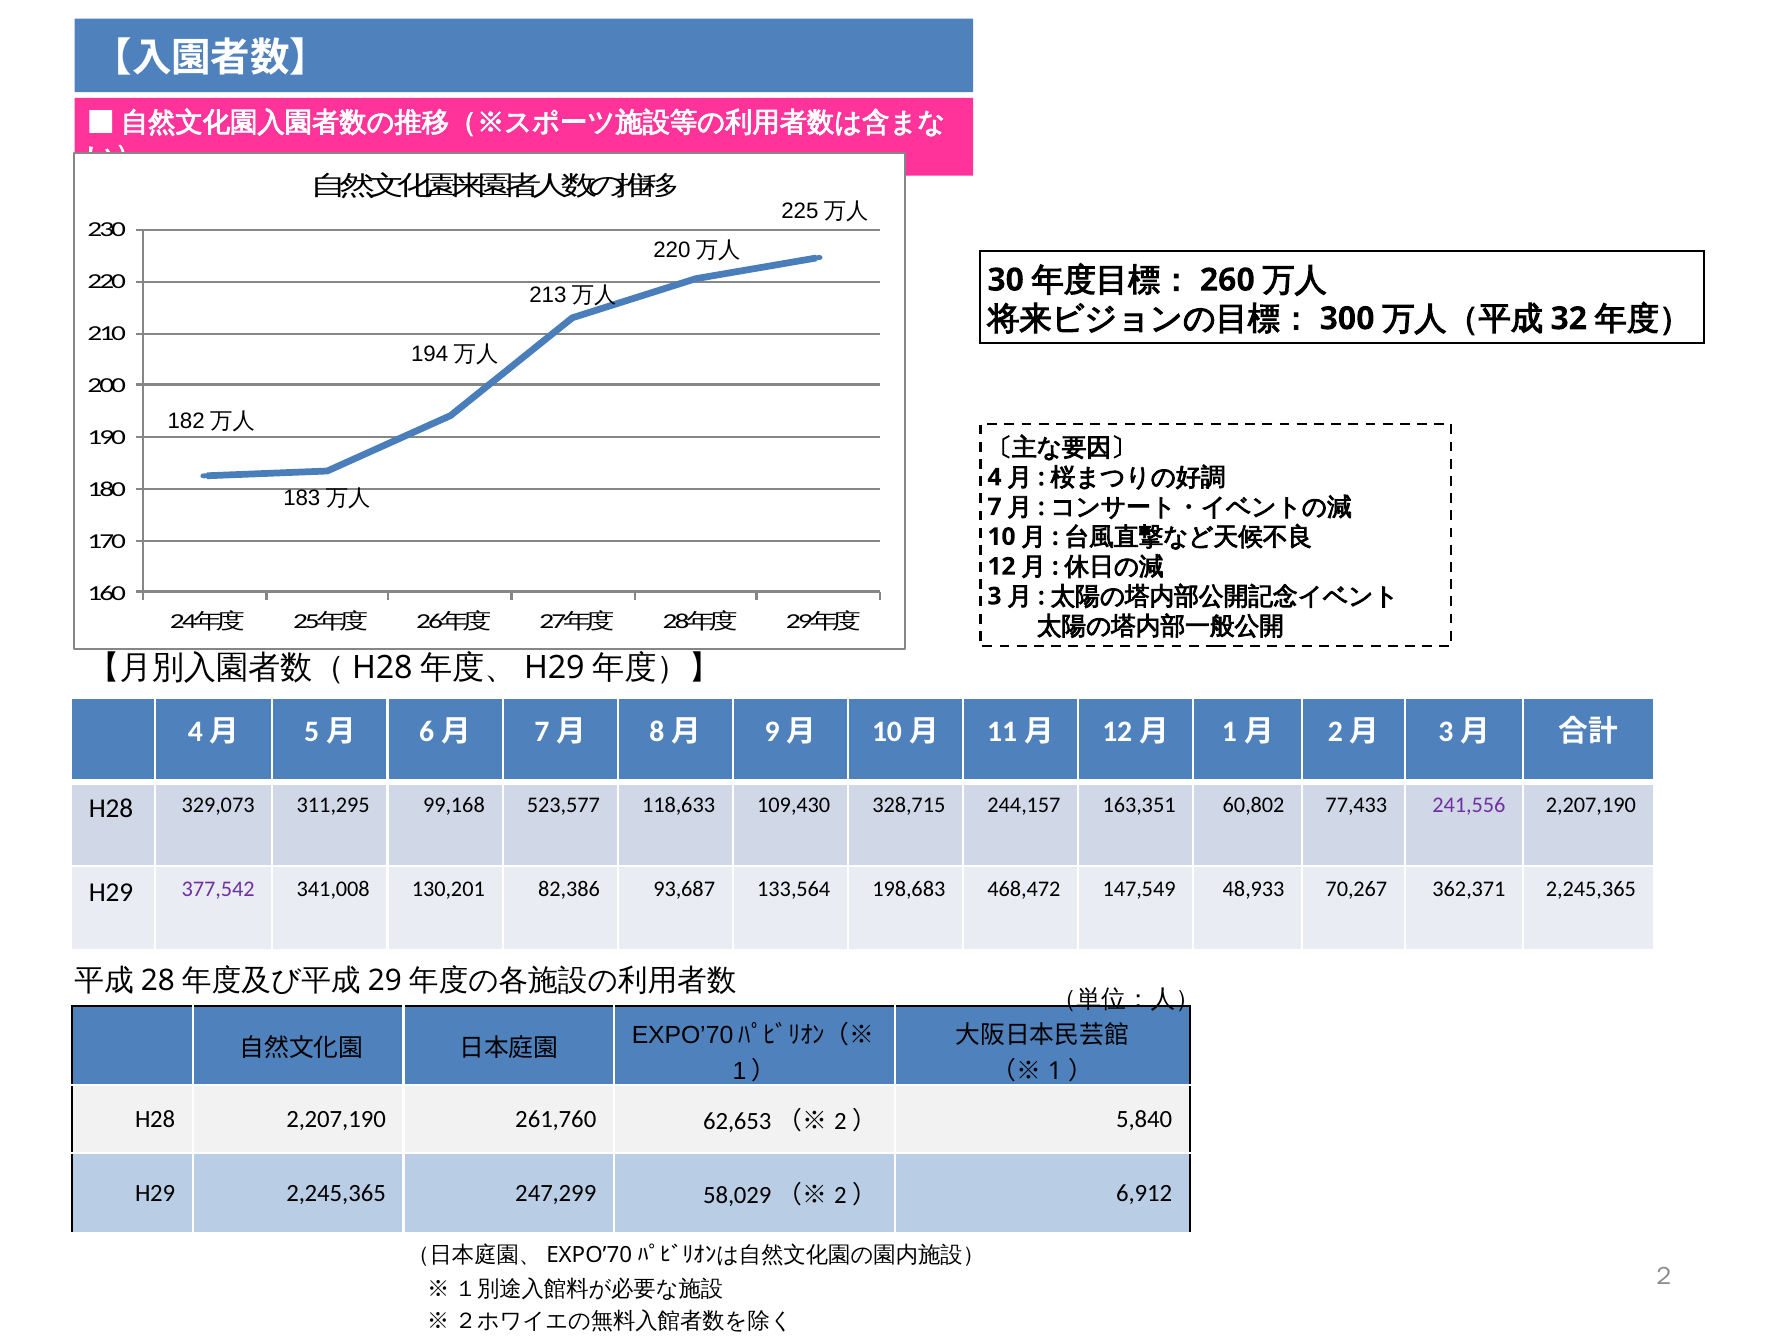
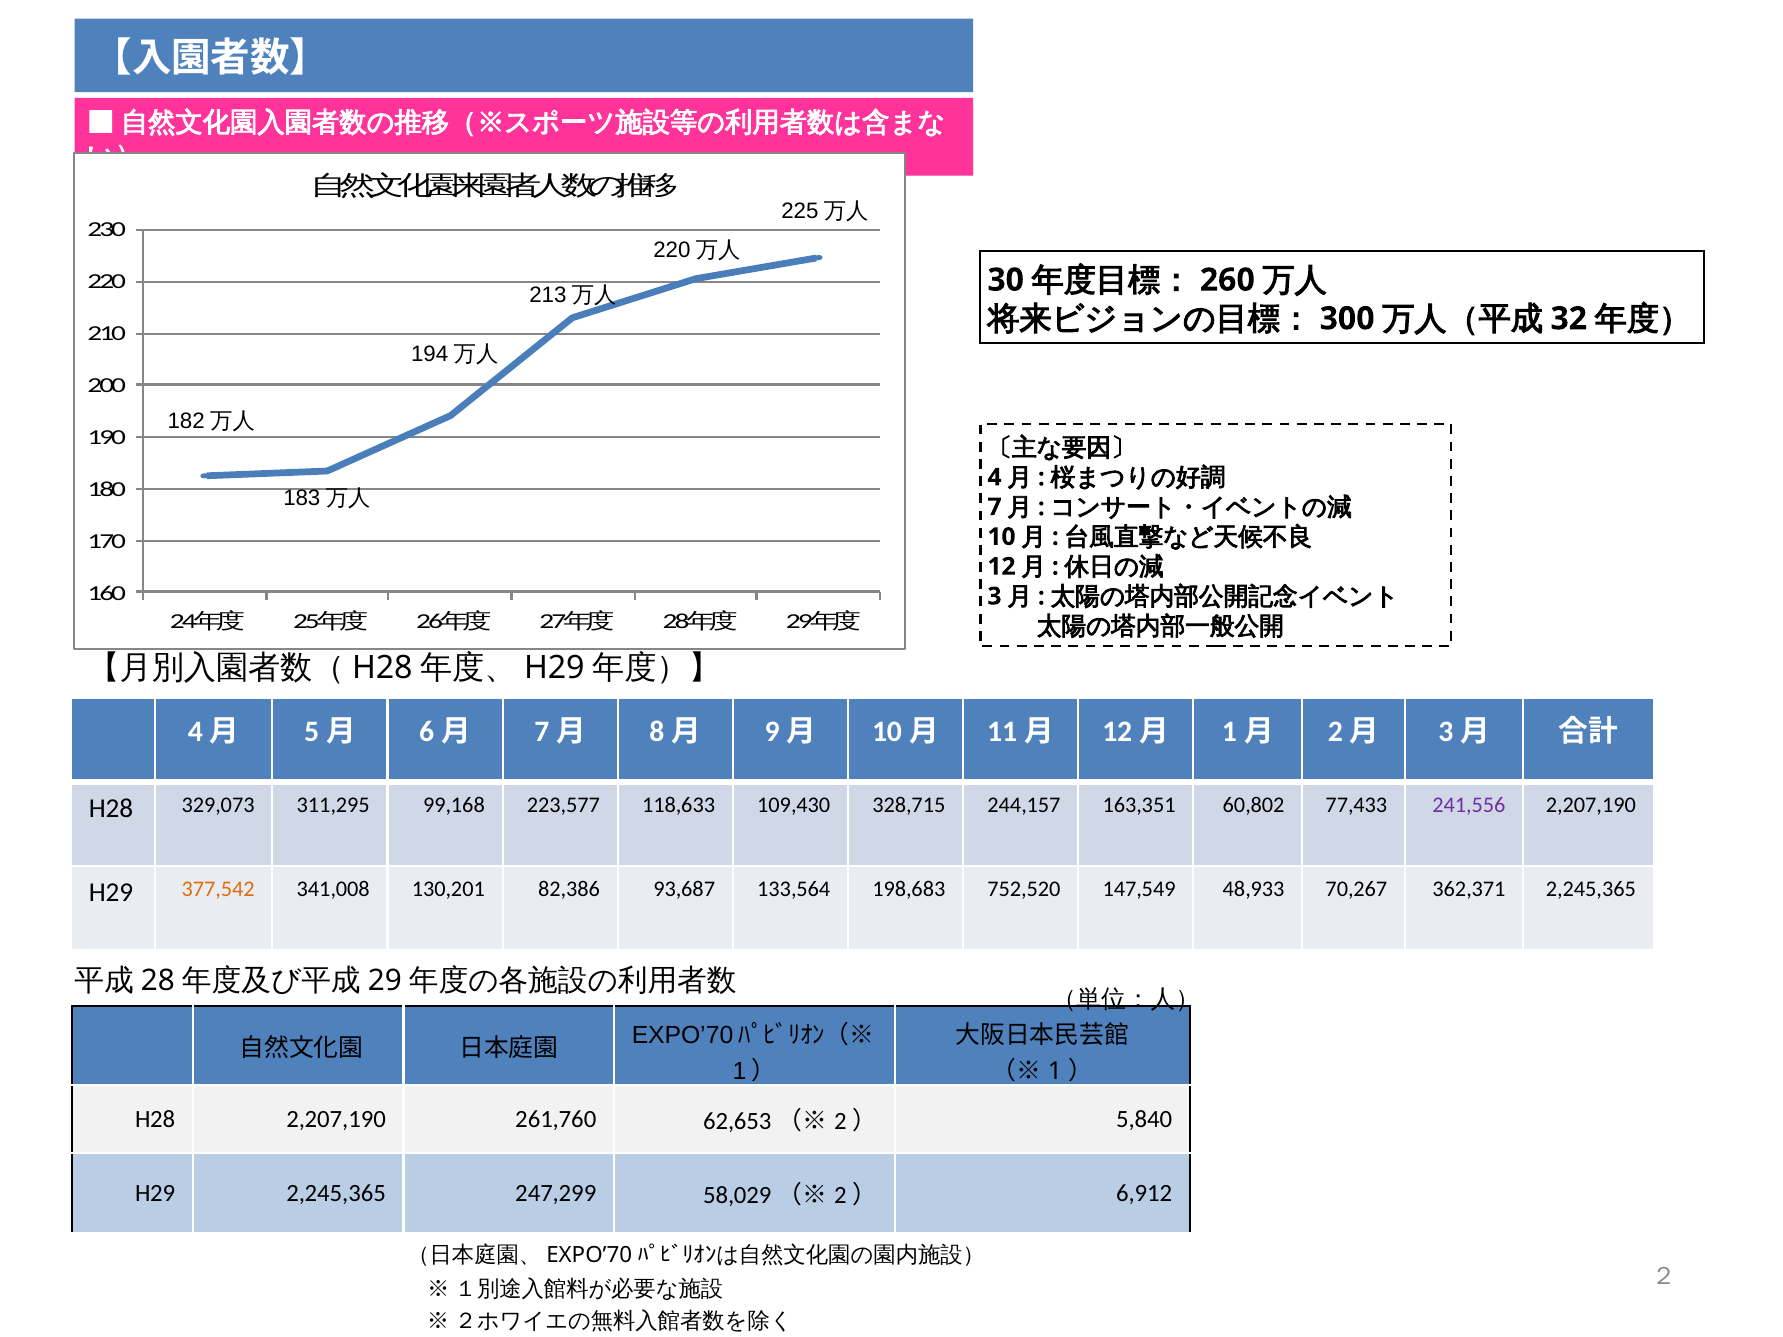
523,577: 523,577 -> 223,577 (563, 805)
377,542 colour: purple -> orange (218, 889)
468,472: 468,472 -> 752,520 (1024, 889)
